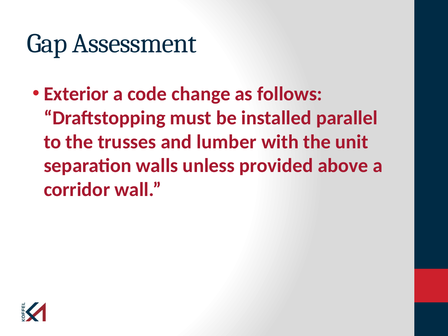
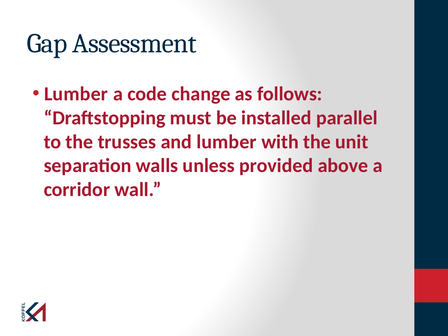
Exterior: Exterior -> Lumber (76, 94)
